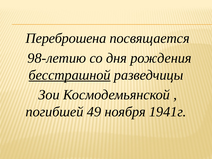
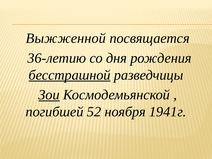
Переброшена: Переброшена -> Выжженной (66, 38)
98-летию: 98-летию -> 36-летию (57, 58)
Зои underline: none -> present (49, 95)
49: 49 -> 52 (94, 112)
